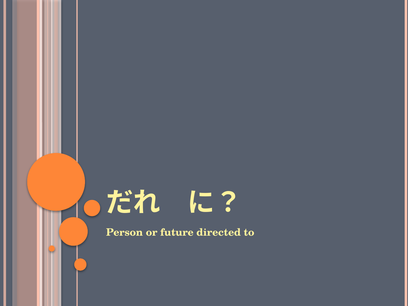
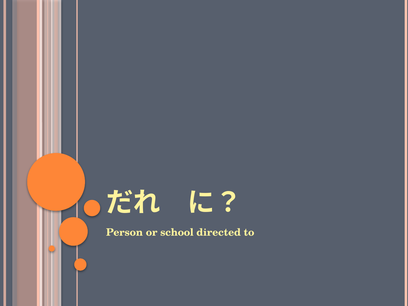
future: future -> school (177, 232)
